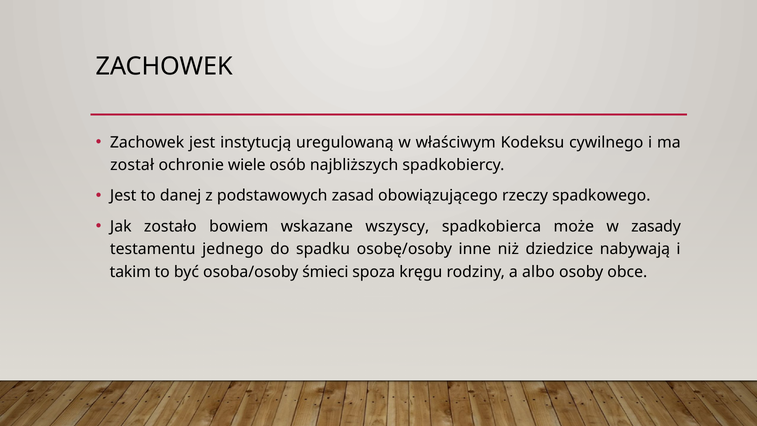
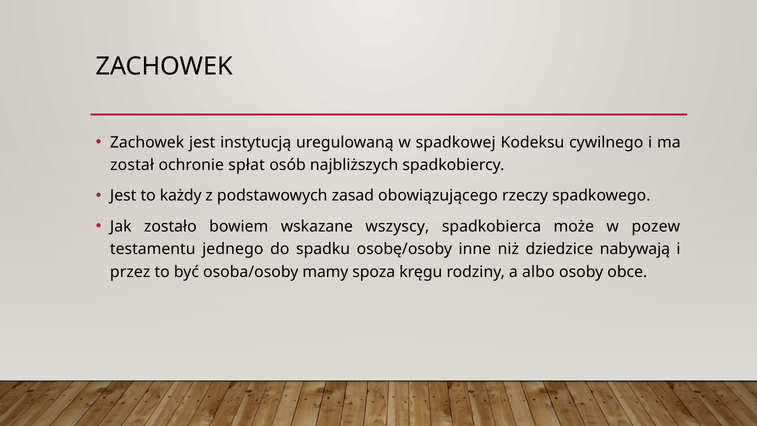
właściwym: właściwym -> spadkowej (456, 142)
wiele: wiele -> spłat (247, 165)
danej: danej -> każdy (181, 196)
zasady: zasady -> pozew (656, 226)
takim: takim -> przez (130, 272)
śmieci: śmieci -> mamy (325, 272)
